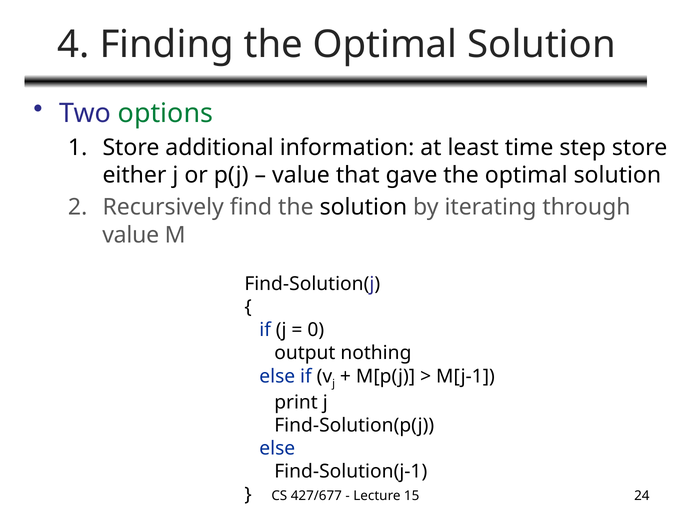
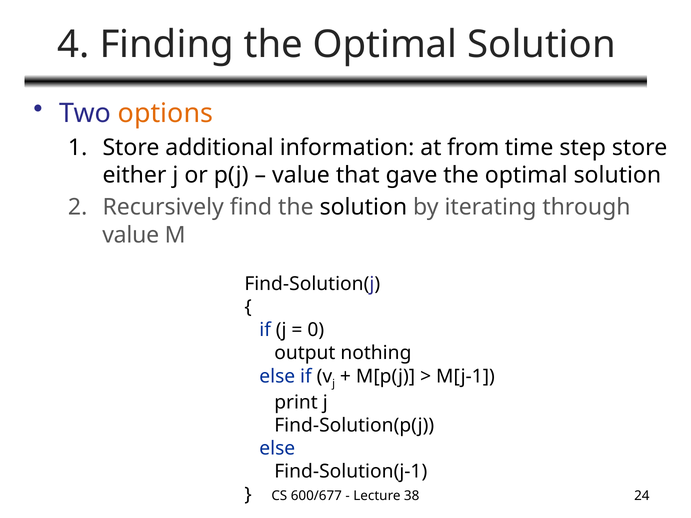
options colour: green -> orange (165, 113)
least: least -> from (473, 148)
427/677: 427/677 -> 600/677 (316, 496)
15: 15 -> 38 (412, 496)
